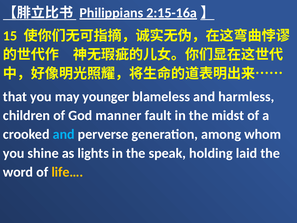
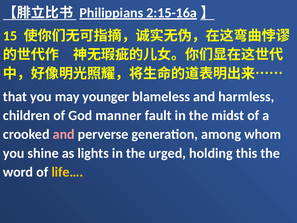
and colour: light blue -> pink (64, 134)
speak: speak -> urged (167, 153)
laid: laid -> this (247, 153)
